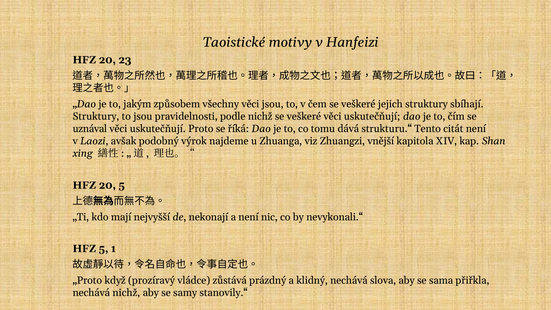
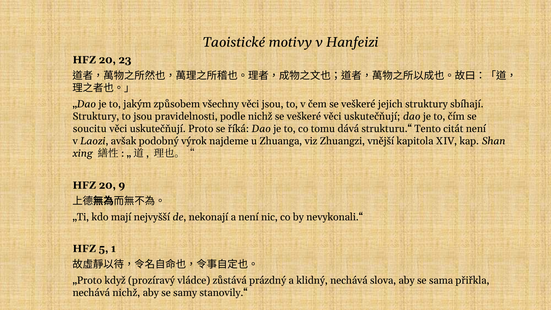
uznával: uznával -> soucitu (90, 129)
20 5: 5 -> 9 (122, 185)
